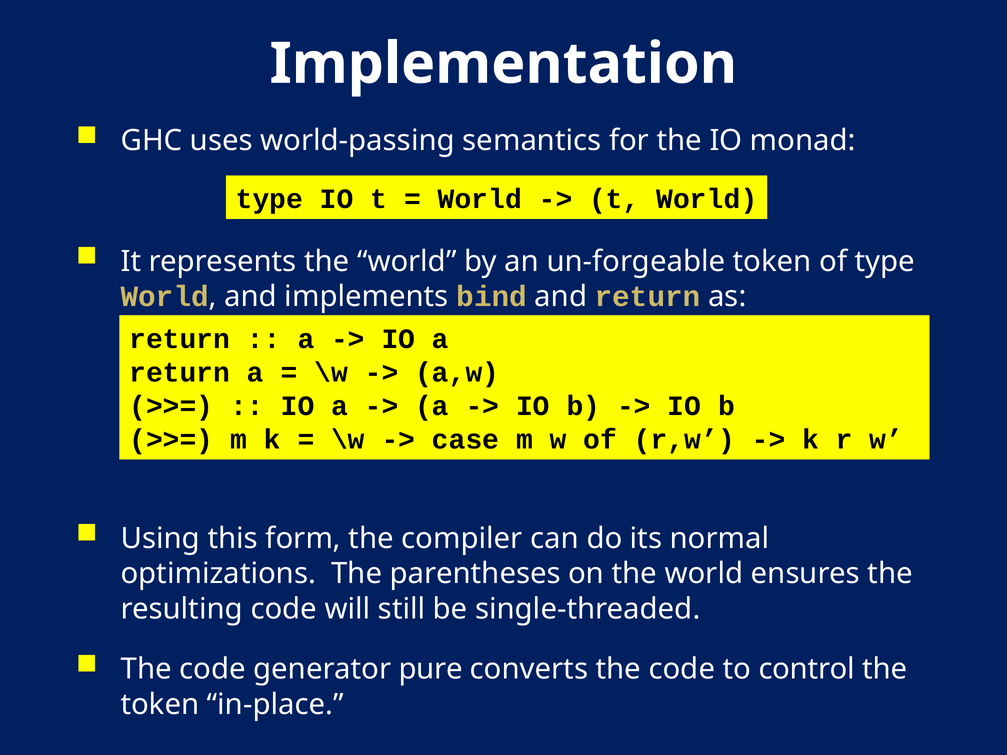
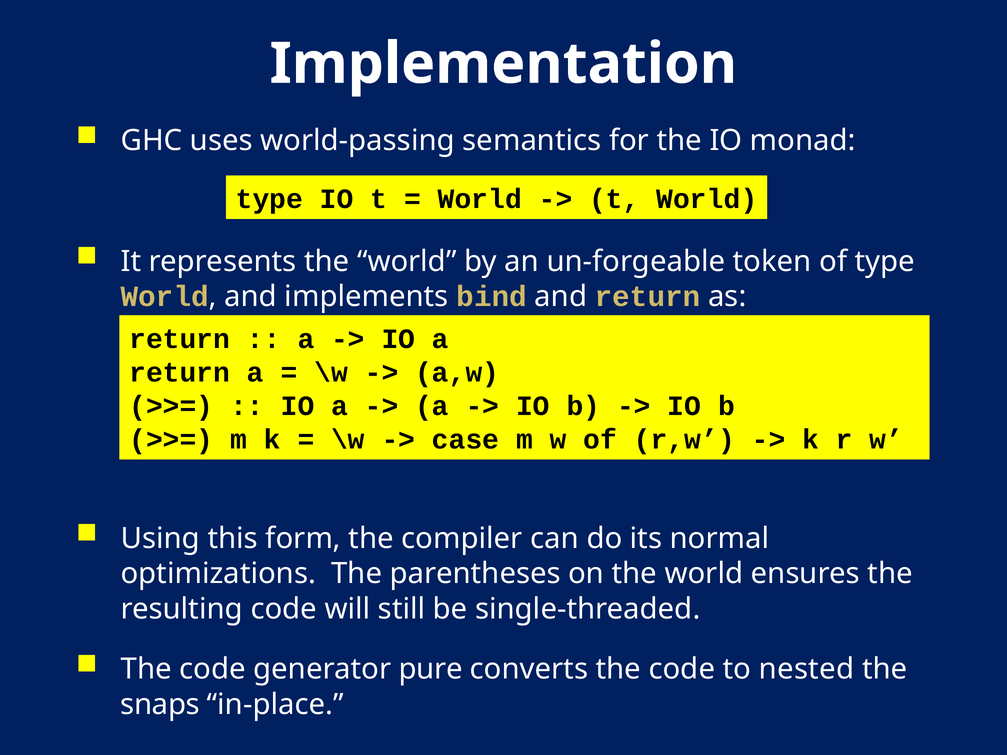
control: control -> nested (806, 669)
token: token -> snaps (160, 705)
